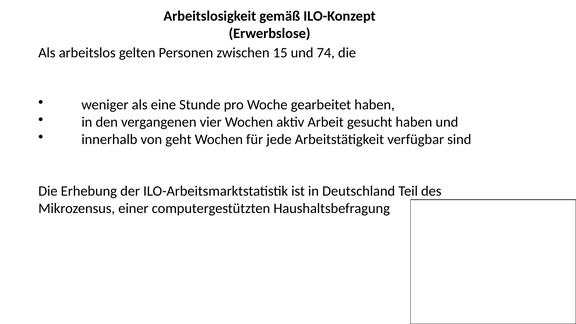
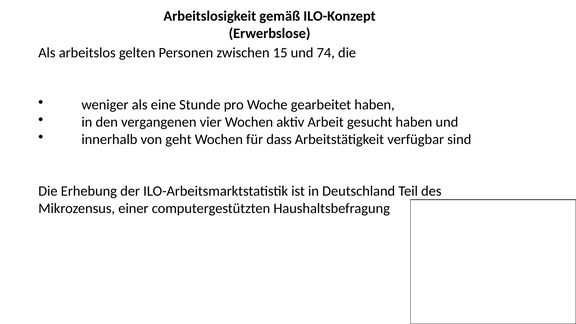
jede: jede -> dass (279, 139)
